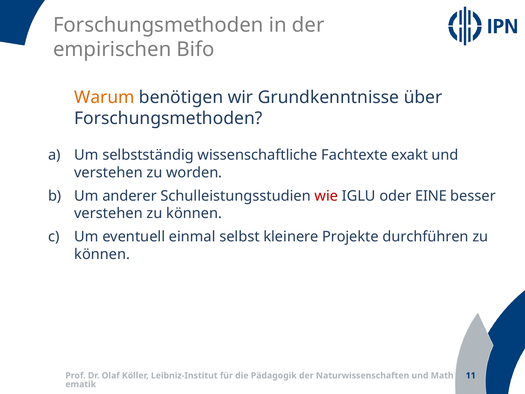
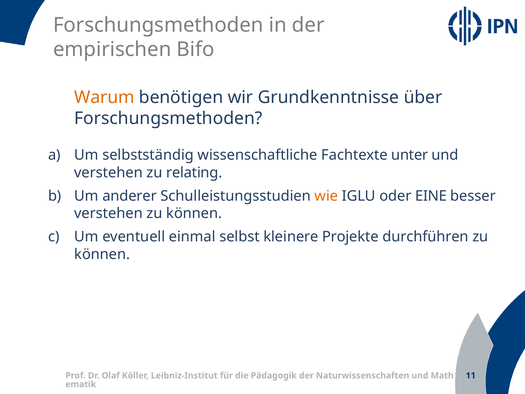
exakt: exakt -> unter (410, 155)
worden: worden -> relating (194, 173)
wie colour: red -> orange (326, 196)
